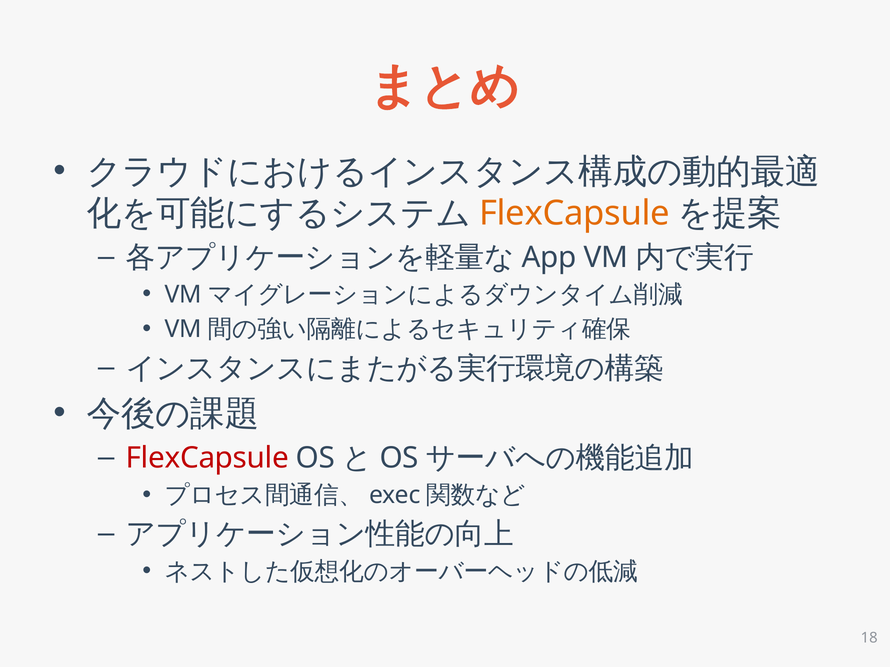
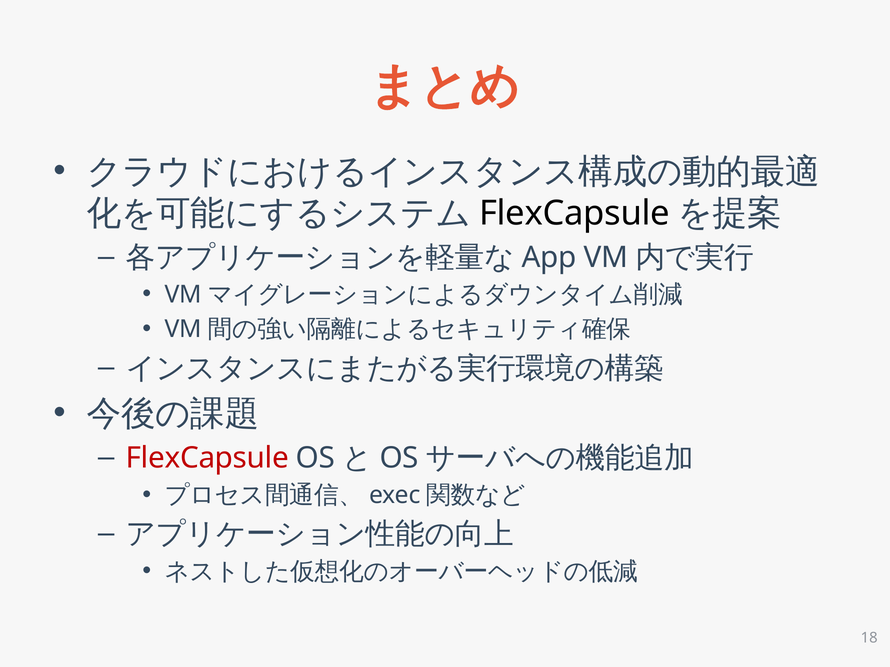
FlexCapsule colour: orange -> black (575, 214)
